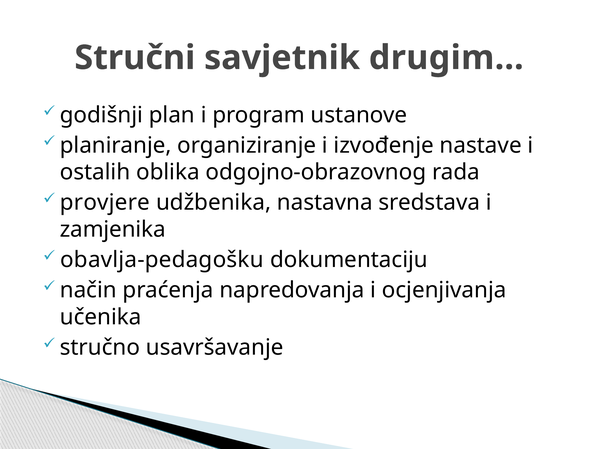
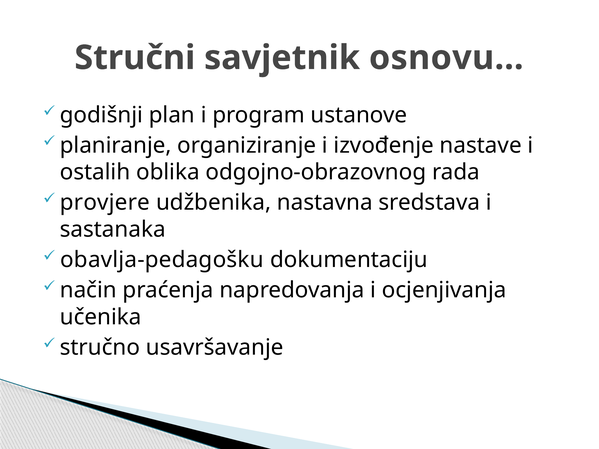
drugim…: drugim… -> osnovu… (446, 58)
zamjenika: zamjenika -> sastanaka (113, 230)
